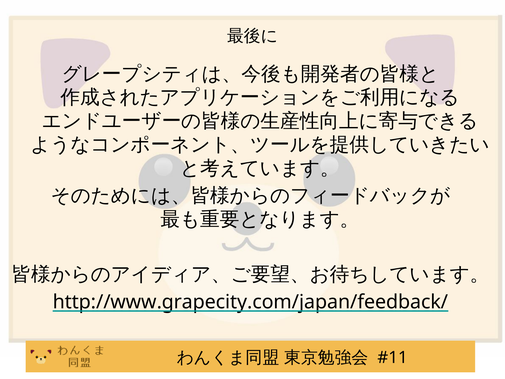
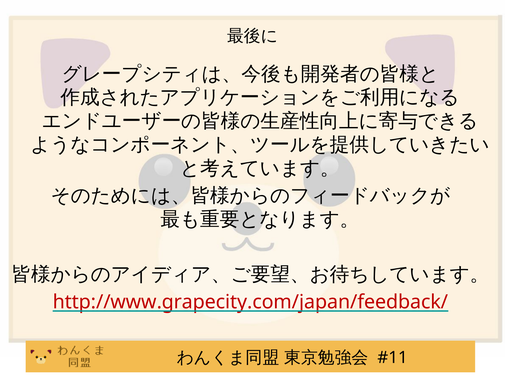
http://www.grapecity.com/japan/feedback/ colour: black -> red (250, 302)
